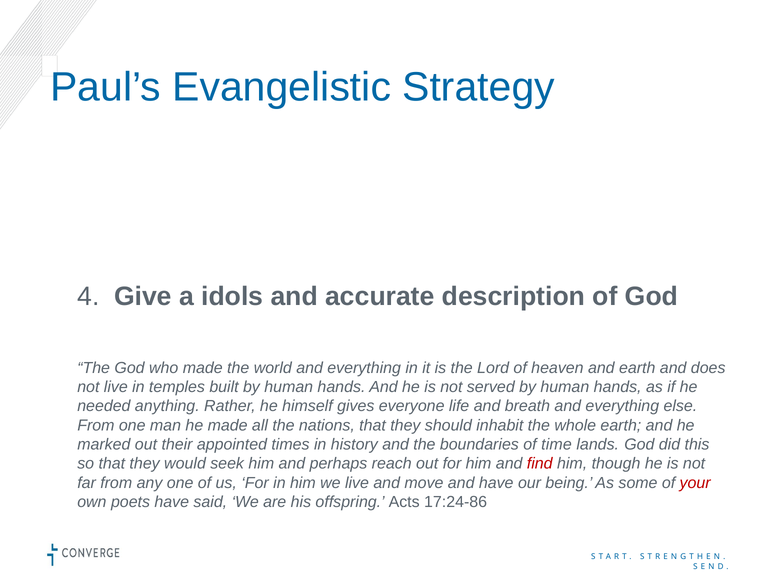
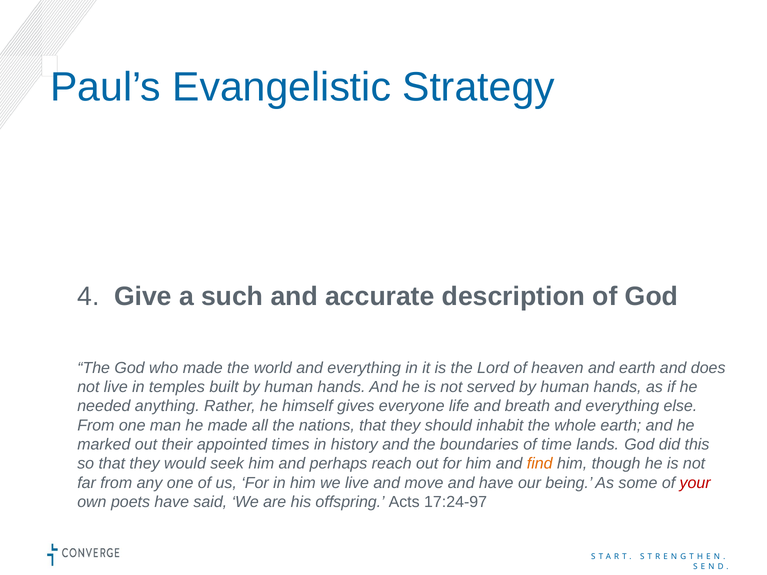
idols: idols -> such (232, 297)
find colour: red -> orange (540, 464)
17:24-86: 17:24-86 -> 17:24-97 (456, 502)
